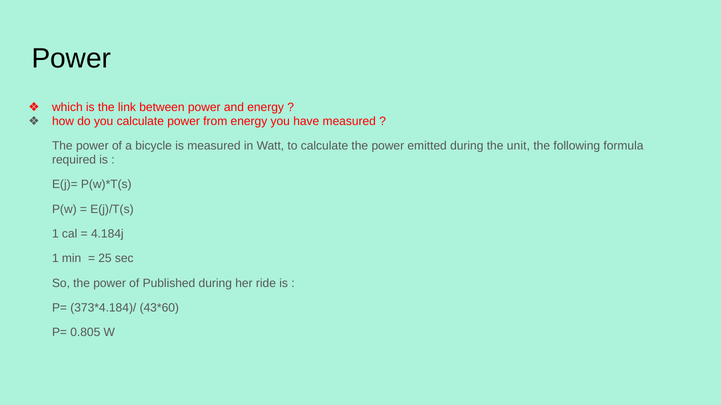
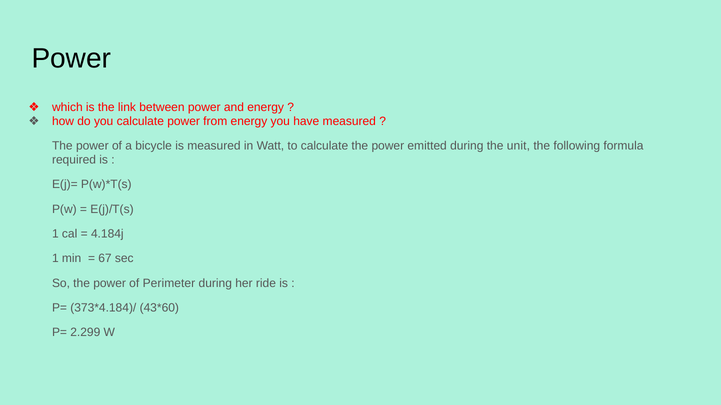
25: 25 -> 67 (105, 259)
Published: Published -> Perimeter (169, 283)
0.805: 0.805 -> 2.299 (85, 333)
